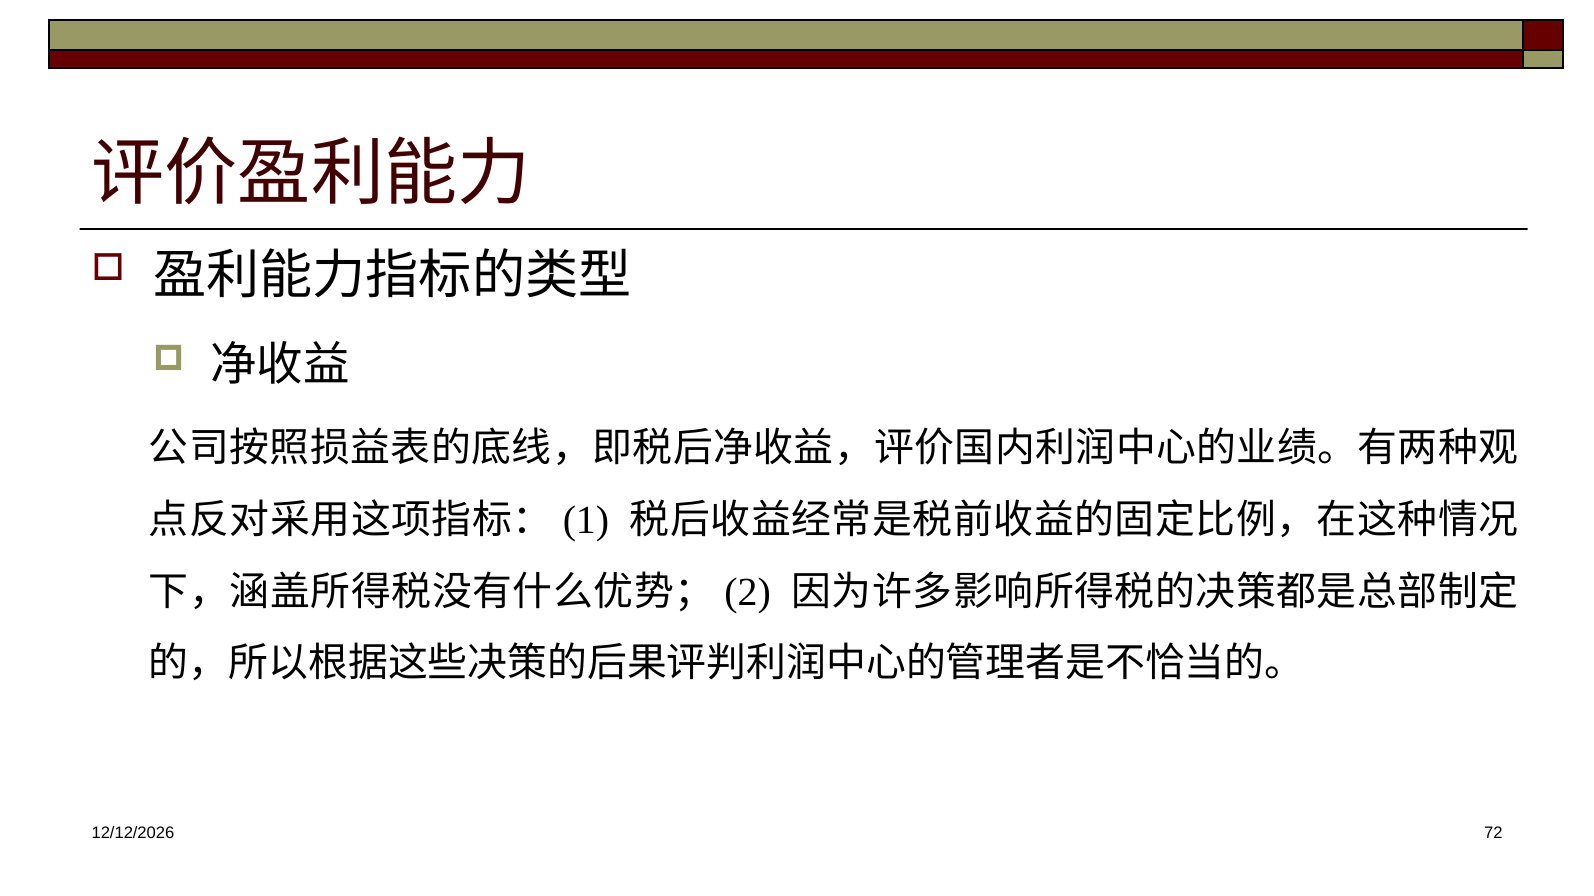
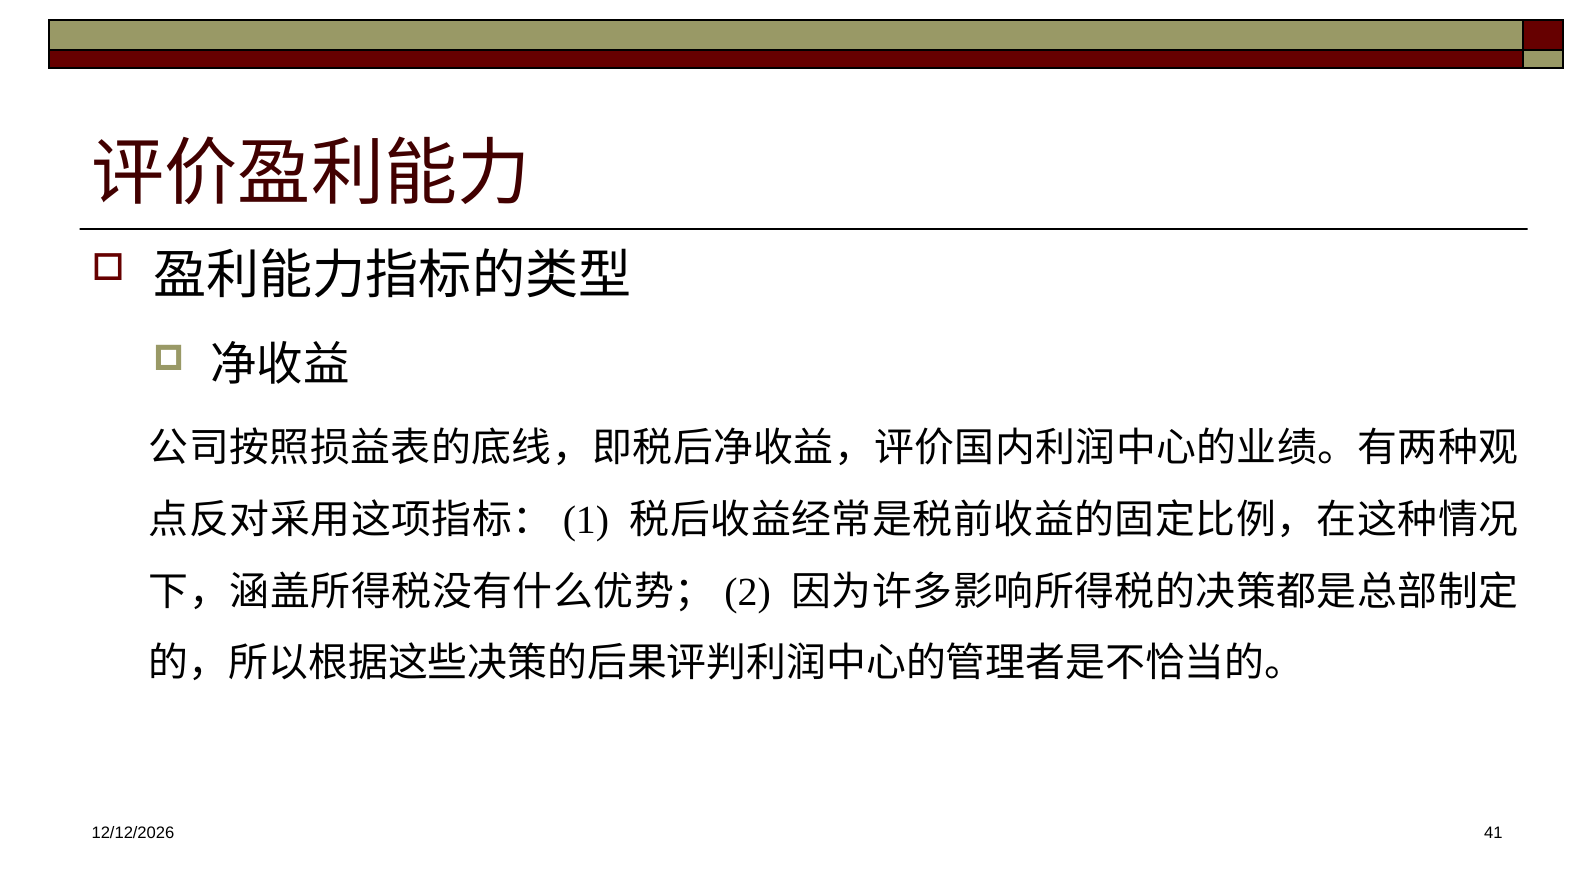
72: 72 -> 41 (1493, 834)
